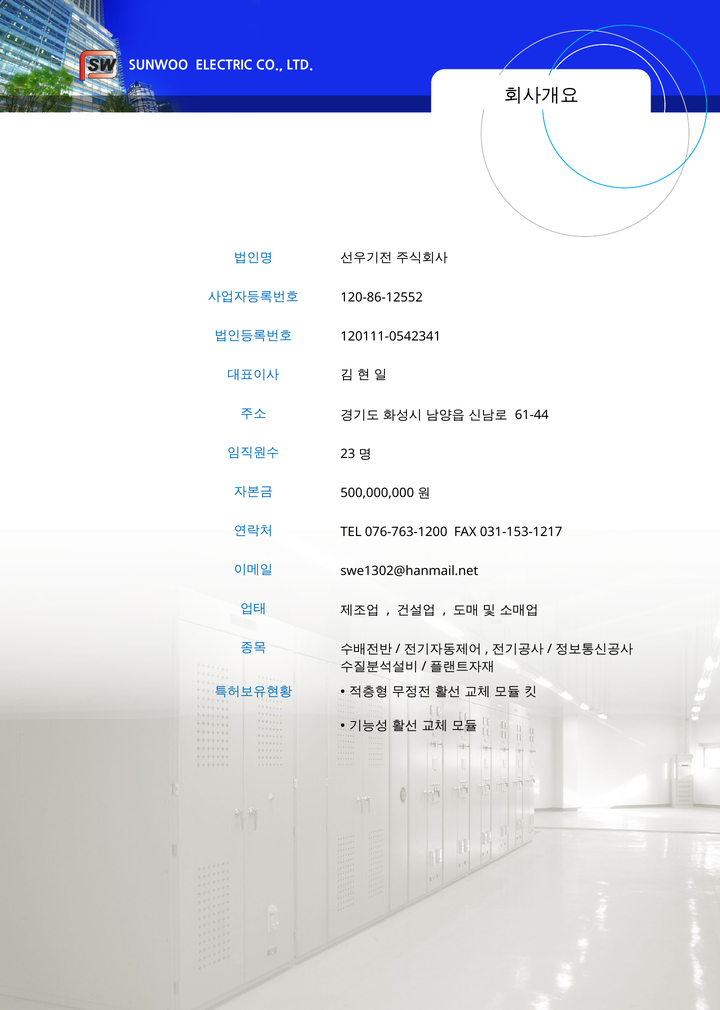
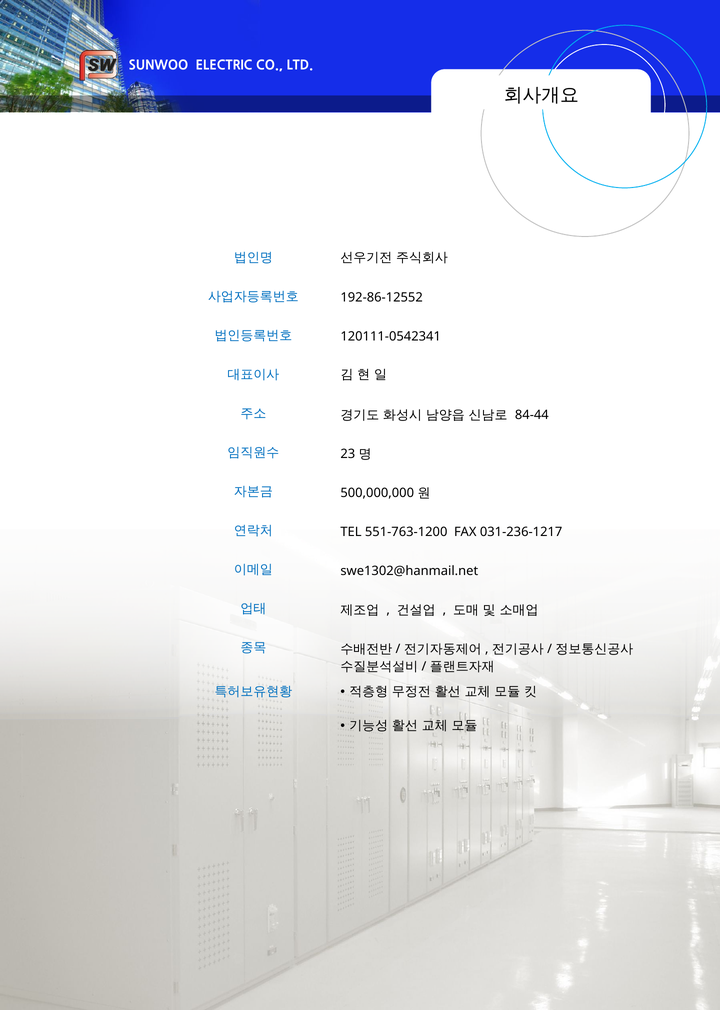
120-86-12552: 120-86-12552 -> 192-86-12552 (382, 298)
61-44: 61-44 -> 84-44 (532, 415)
076-763-1200: 076-763-1200 -> 551-763-1200 (406, 532)
031-153-1217: 031-153-1217 -> 031-236-1217 (521, 532)
